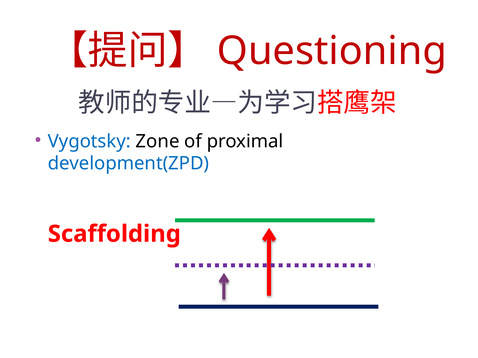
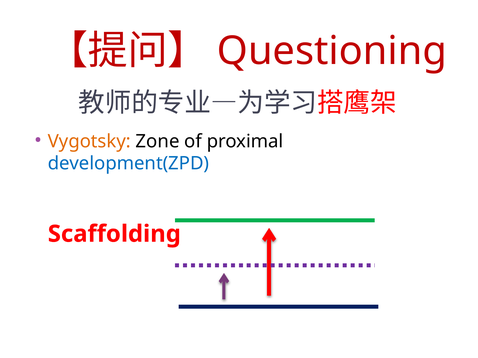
Vygotsky colour: blue -> orange (89, 141)
